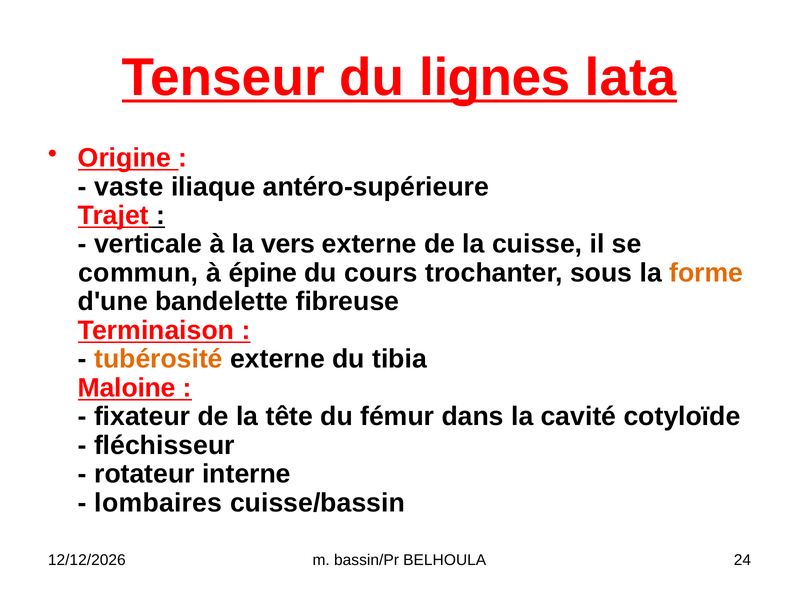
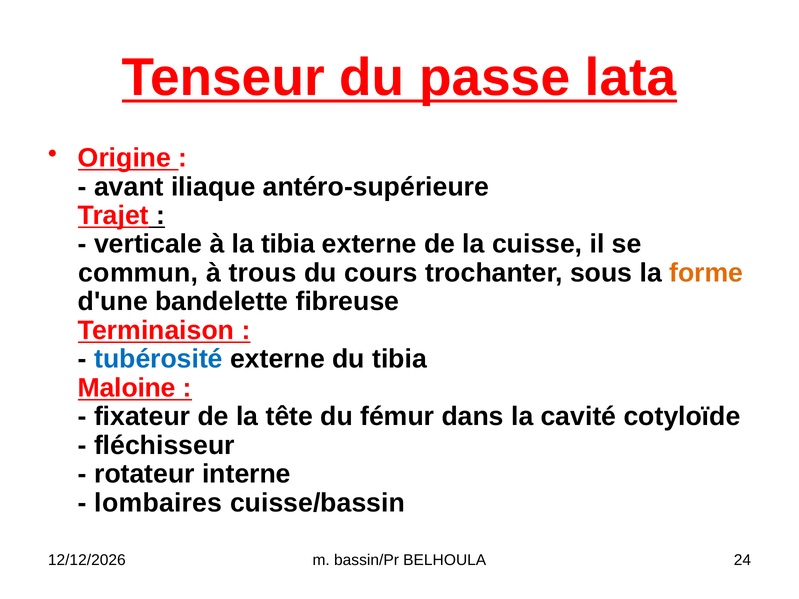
lignes: lignes -> passe (495, 78)
vaste: vaste -> avant (129, 187)
la vers: vers -> tibia (288, 244)
épine: épine -> trous (263, 273)
tubérosité colour: orange -> blue (158, 359)
